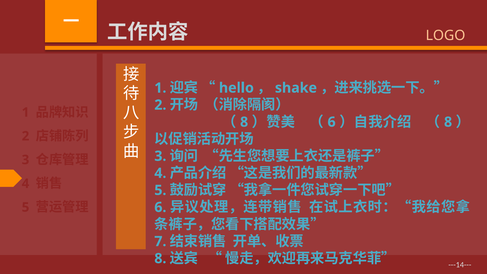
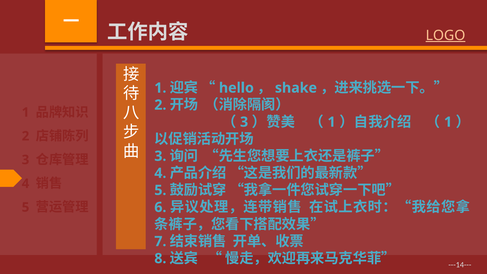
LOGO underline: none -> present (445, 35)
8: 8 -> 3 (244, 122)
6: 6 -> 1 (332, 122)
8: 8 -> 1 (448, 122)
